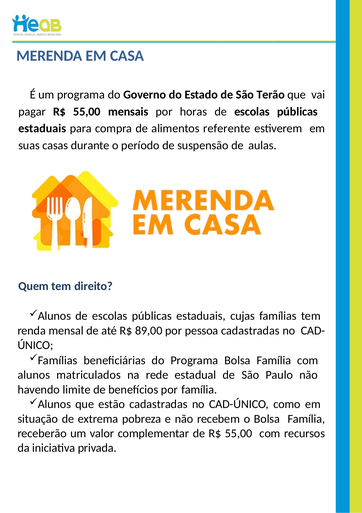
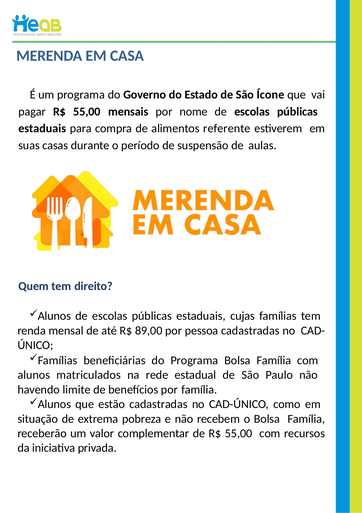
Terão: Terão -> Ícone (271, 94)
horas: horas -> nome (194, 111)
